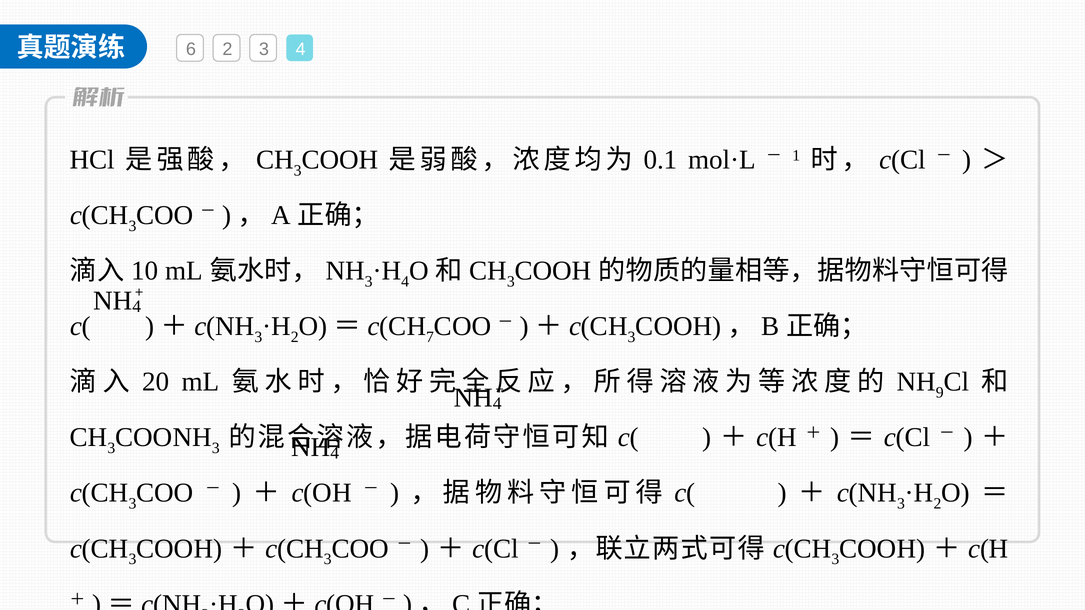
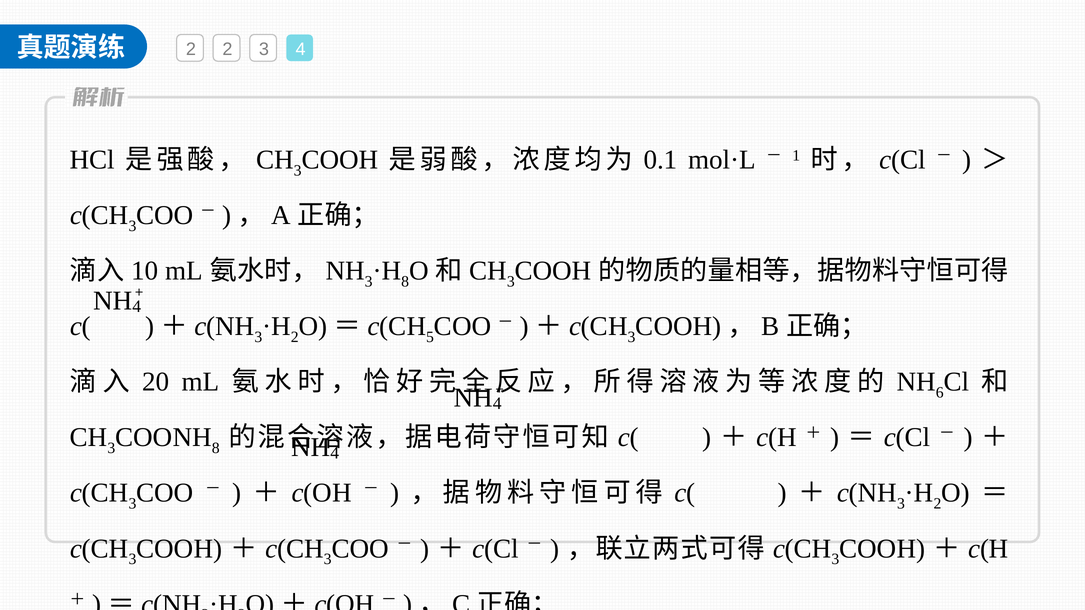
6: 6 -> 2 (191, 49)
4: 4 -> 8 (405, 282)
7: 7 -> 5 (430, 337)
9: 9 -> 6 (940, 393)
3: 3 -> 8 (216, 448)
